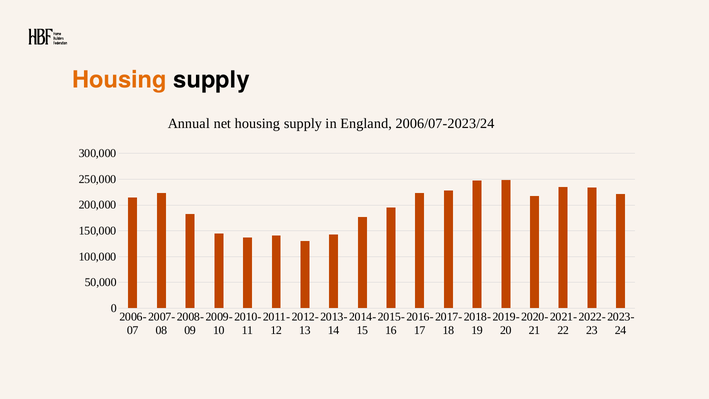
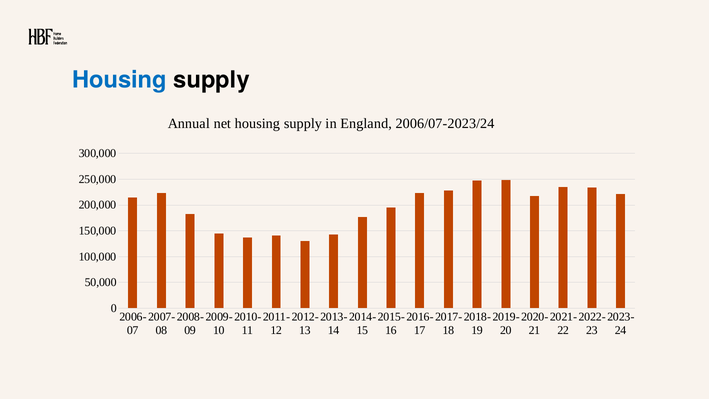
Housing colour: orange -> blue (120, 80)
